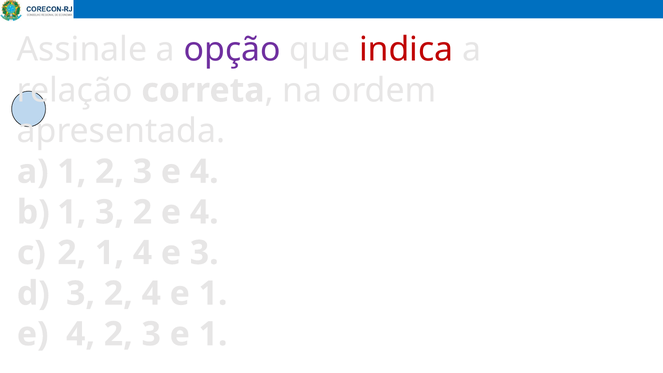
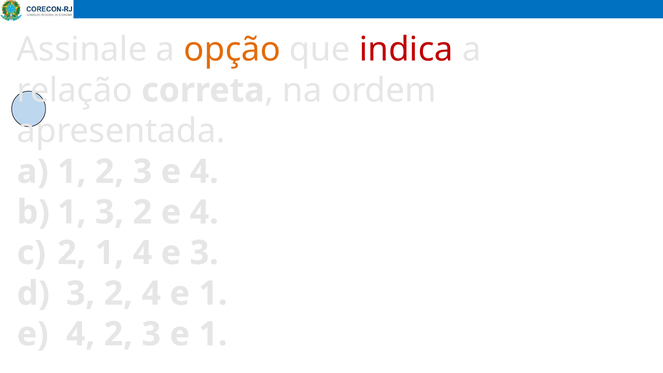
opção colour: purple -> orange (232, 50)
